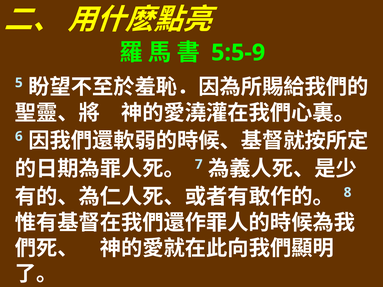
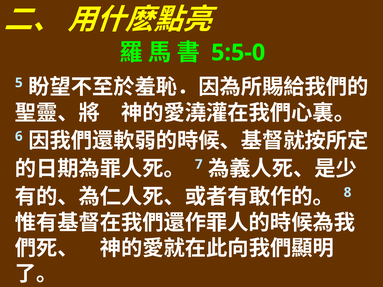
5:5-9: 5:5-9 -> 5:5-0 (238, 53)
